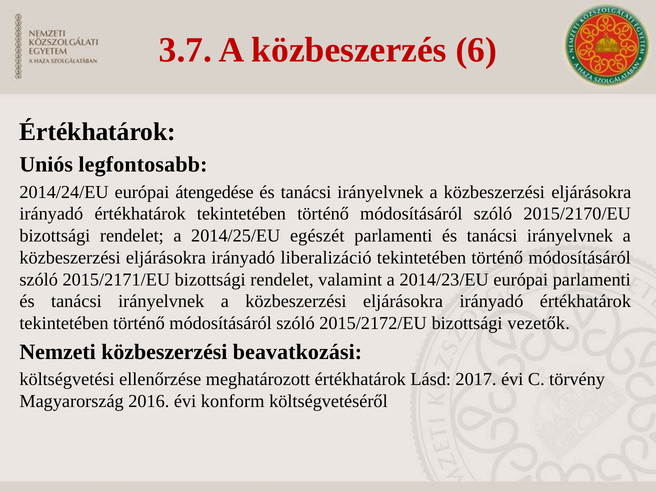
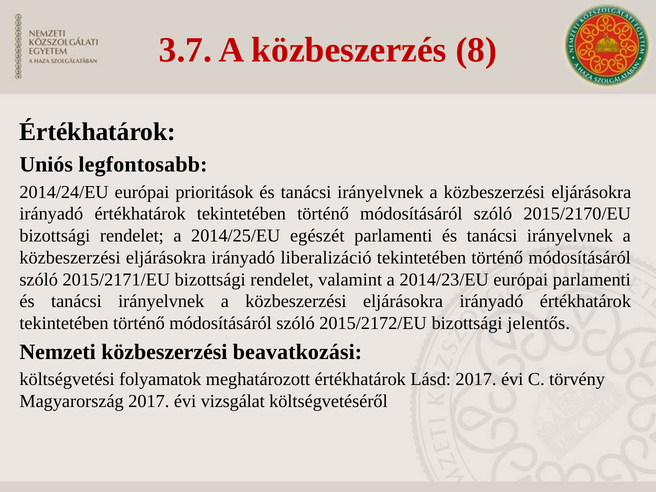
6: 6 -> 8 (476, 50)
átengedése: átengedése -> prioritások (214, 192)
vezetők: vezetők -> jelentős (539, 323)
ellenőrzése: ellenőrzése -> folyamatok (160, 379)
Magyarország 2016: 2016 -> 2017 (149, 401)
konform: konform -> vizsgálat (233, 401)
